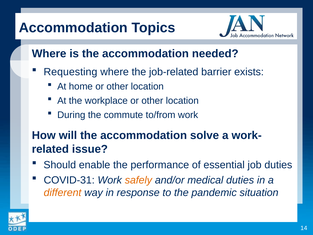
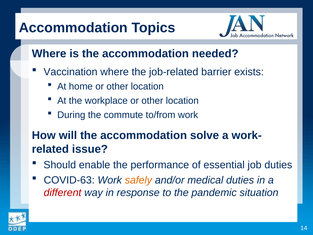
Requesting: Requesting -> Vaccination (71, 72)
COVID-31: COVID-31 -> COVID-63 (69, 180)
different colour: orange -> red (63, 192)
